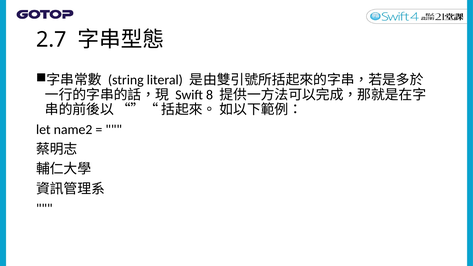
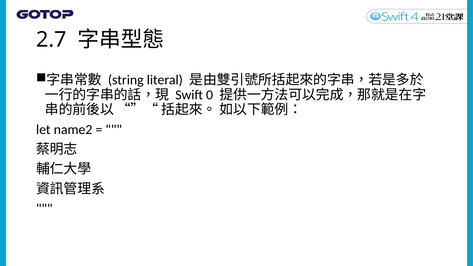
8: 8 -> 0 (210, 95)
